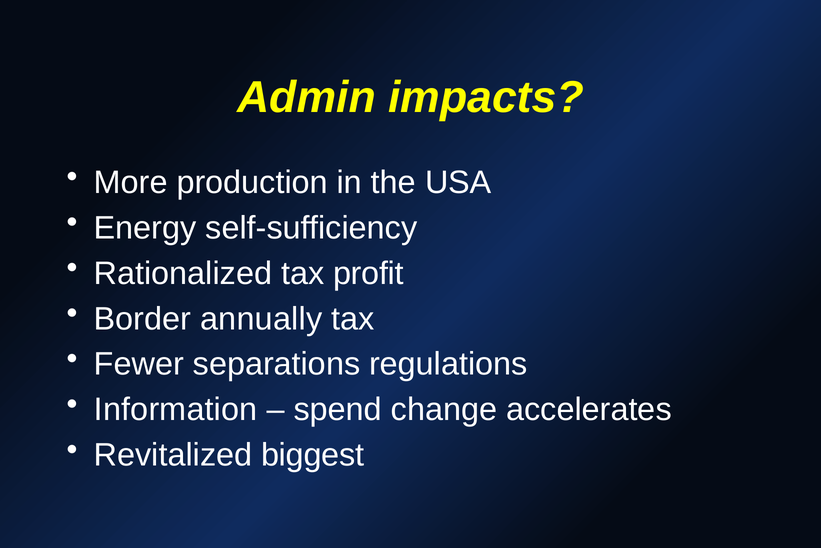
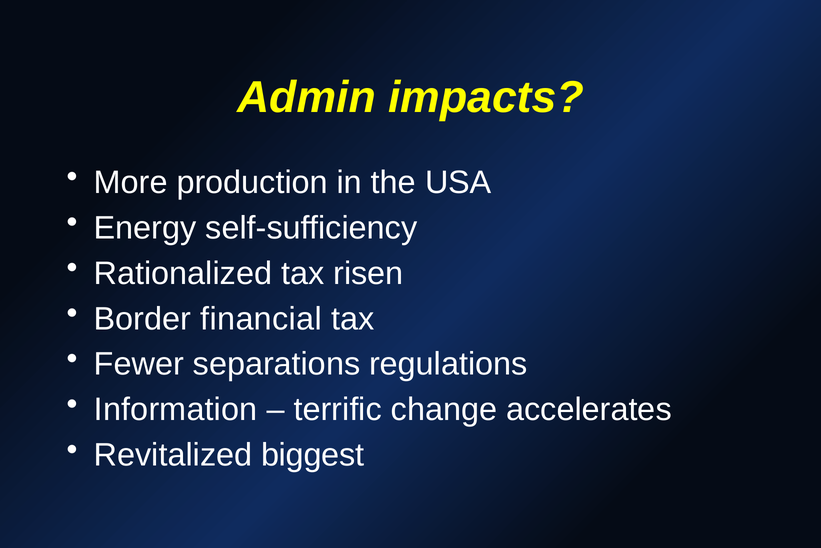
profit: profit -> risen (368, 273)
annually: annually -> financial (261, 318)
spend: spend -> terrific (338, 409)
